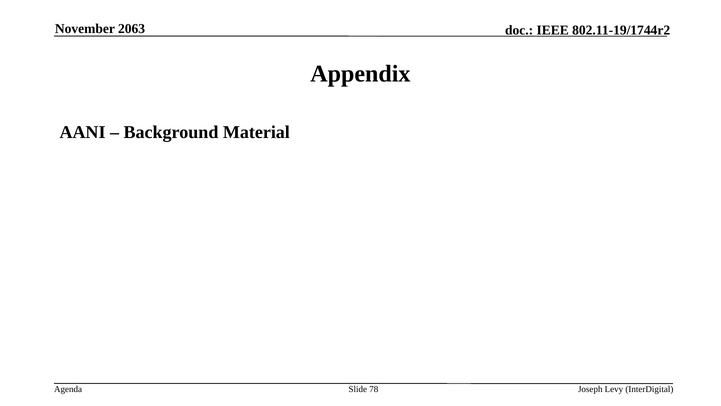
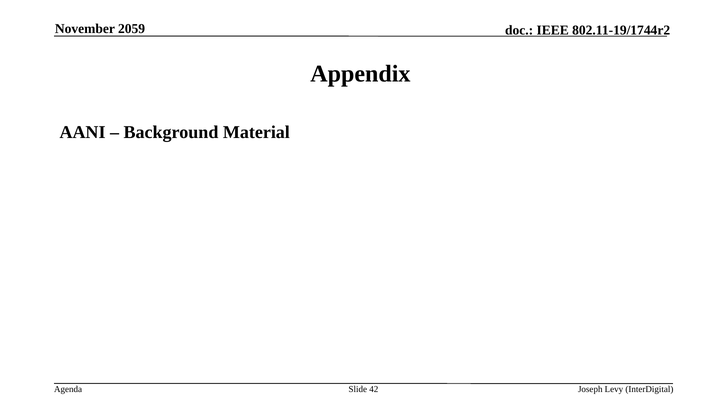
2063: 2063 -> 2059 (132, 29)
78: 78 -> 42 (374, 389)
